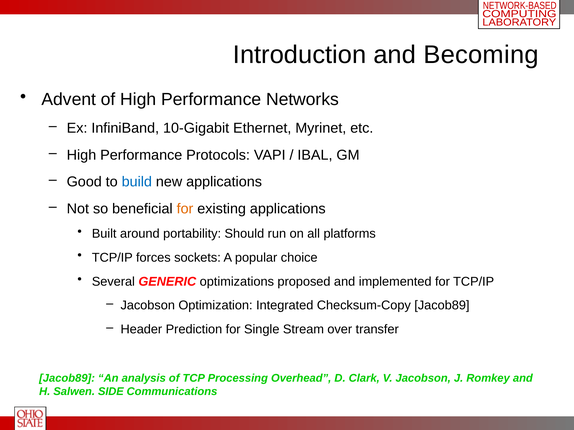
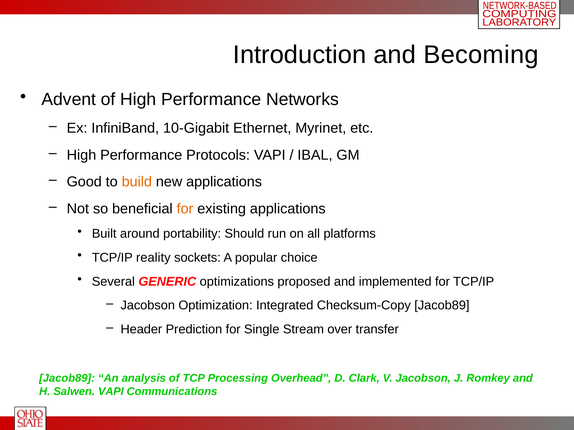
build colour: blue -> orange (137, 182)
forces: forces -> reality (153, 258)
Salwen SIDE: SIDE -> VAPI (111, 392)
